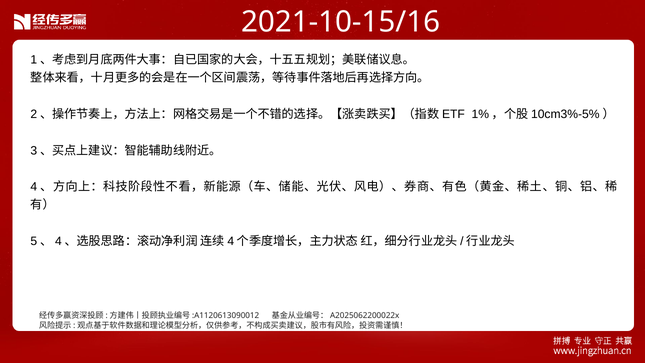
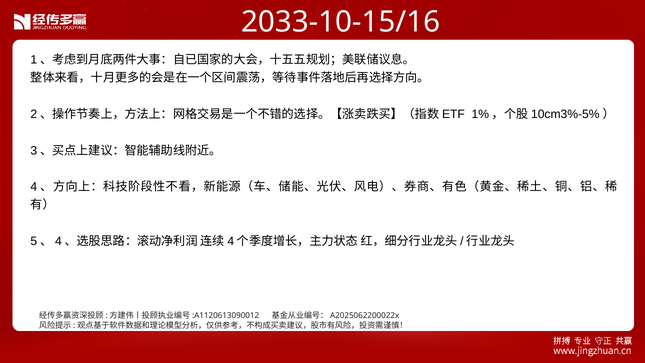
2021-10-15/16: 2021-10-15/16 -> 2033-10-15/16 (341, 22)
